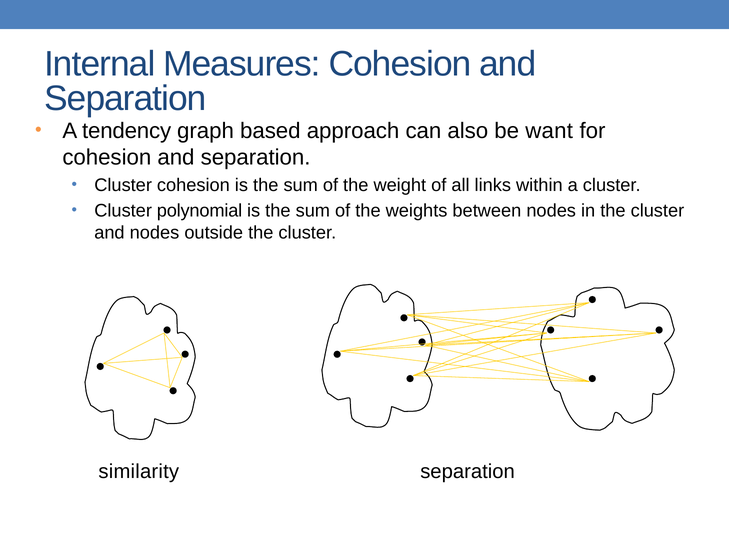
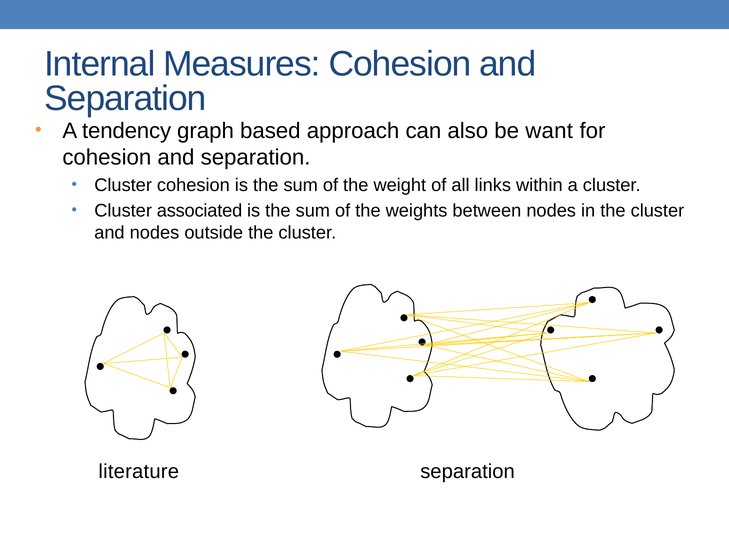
polynomial: polynomial -> associated (200, 211)
similarity: similarity -> literature (139, 472)
